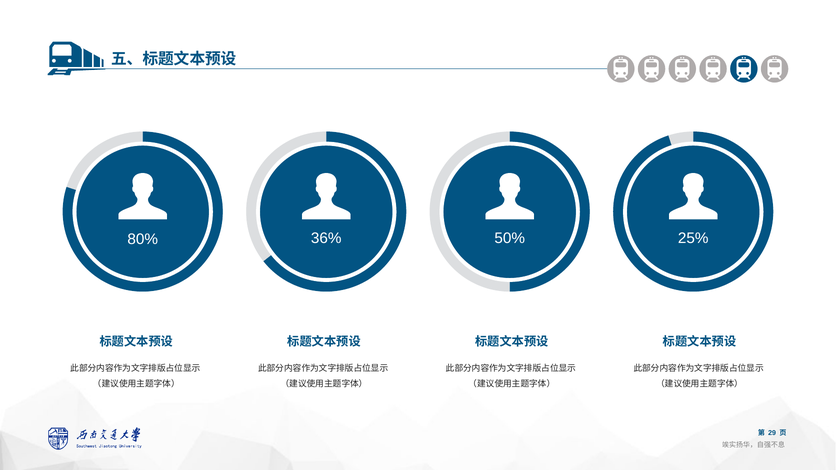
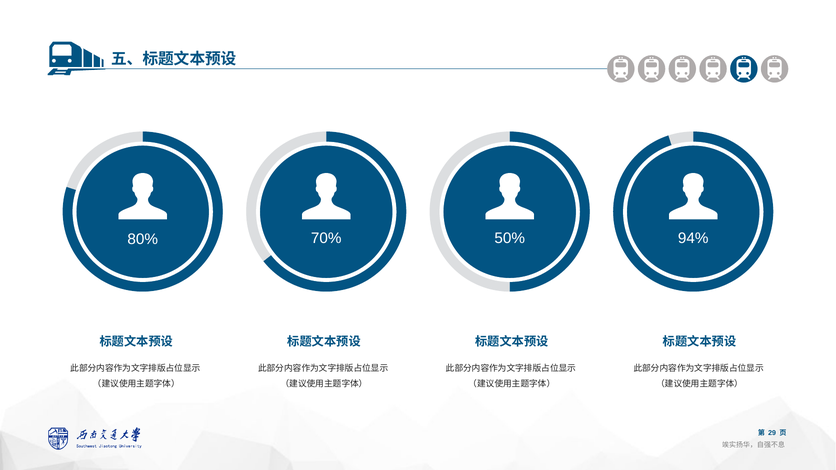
36%: 36% -> 70% (326, 238)
25%: 25% -> 94% (693, 238)
